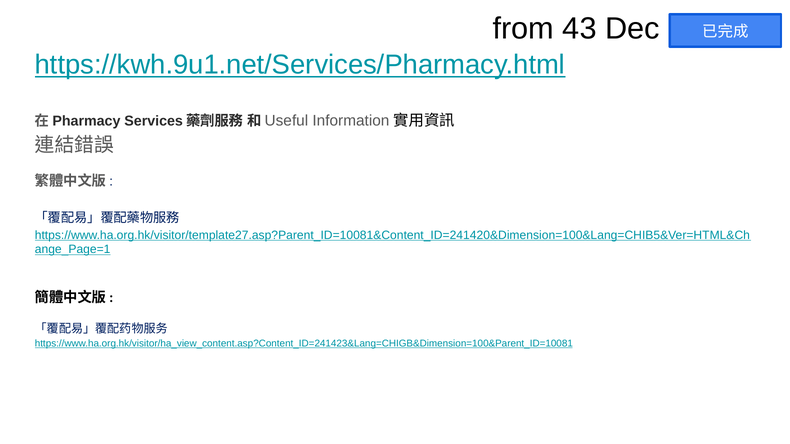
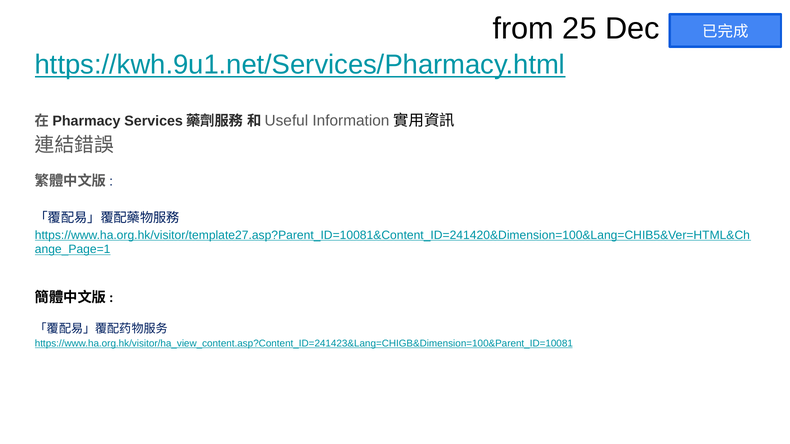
43: 43 -> 25 (580, 28)
